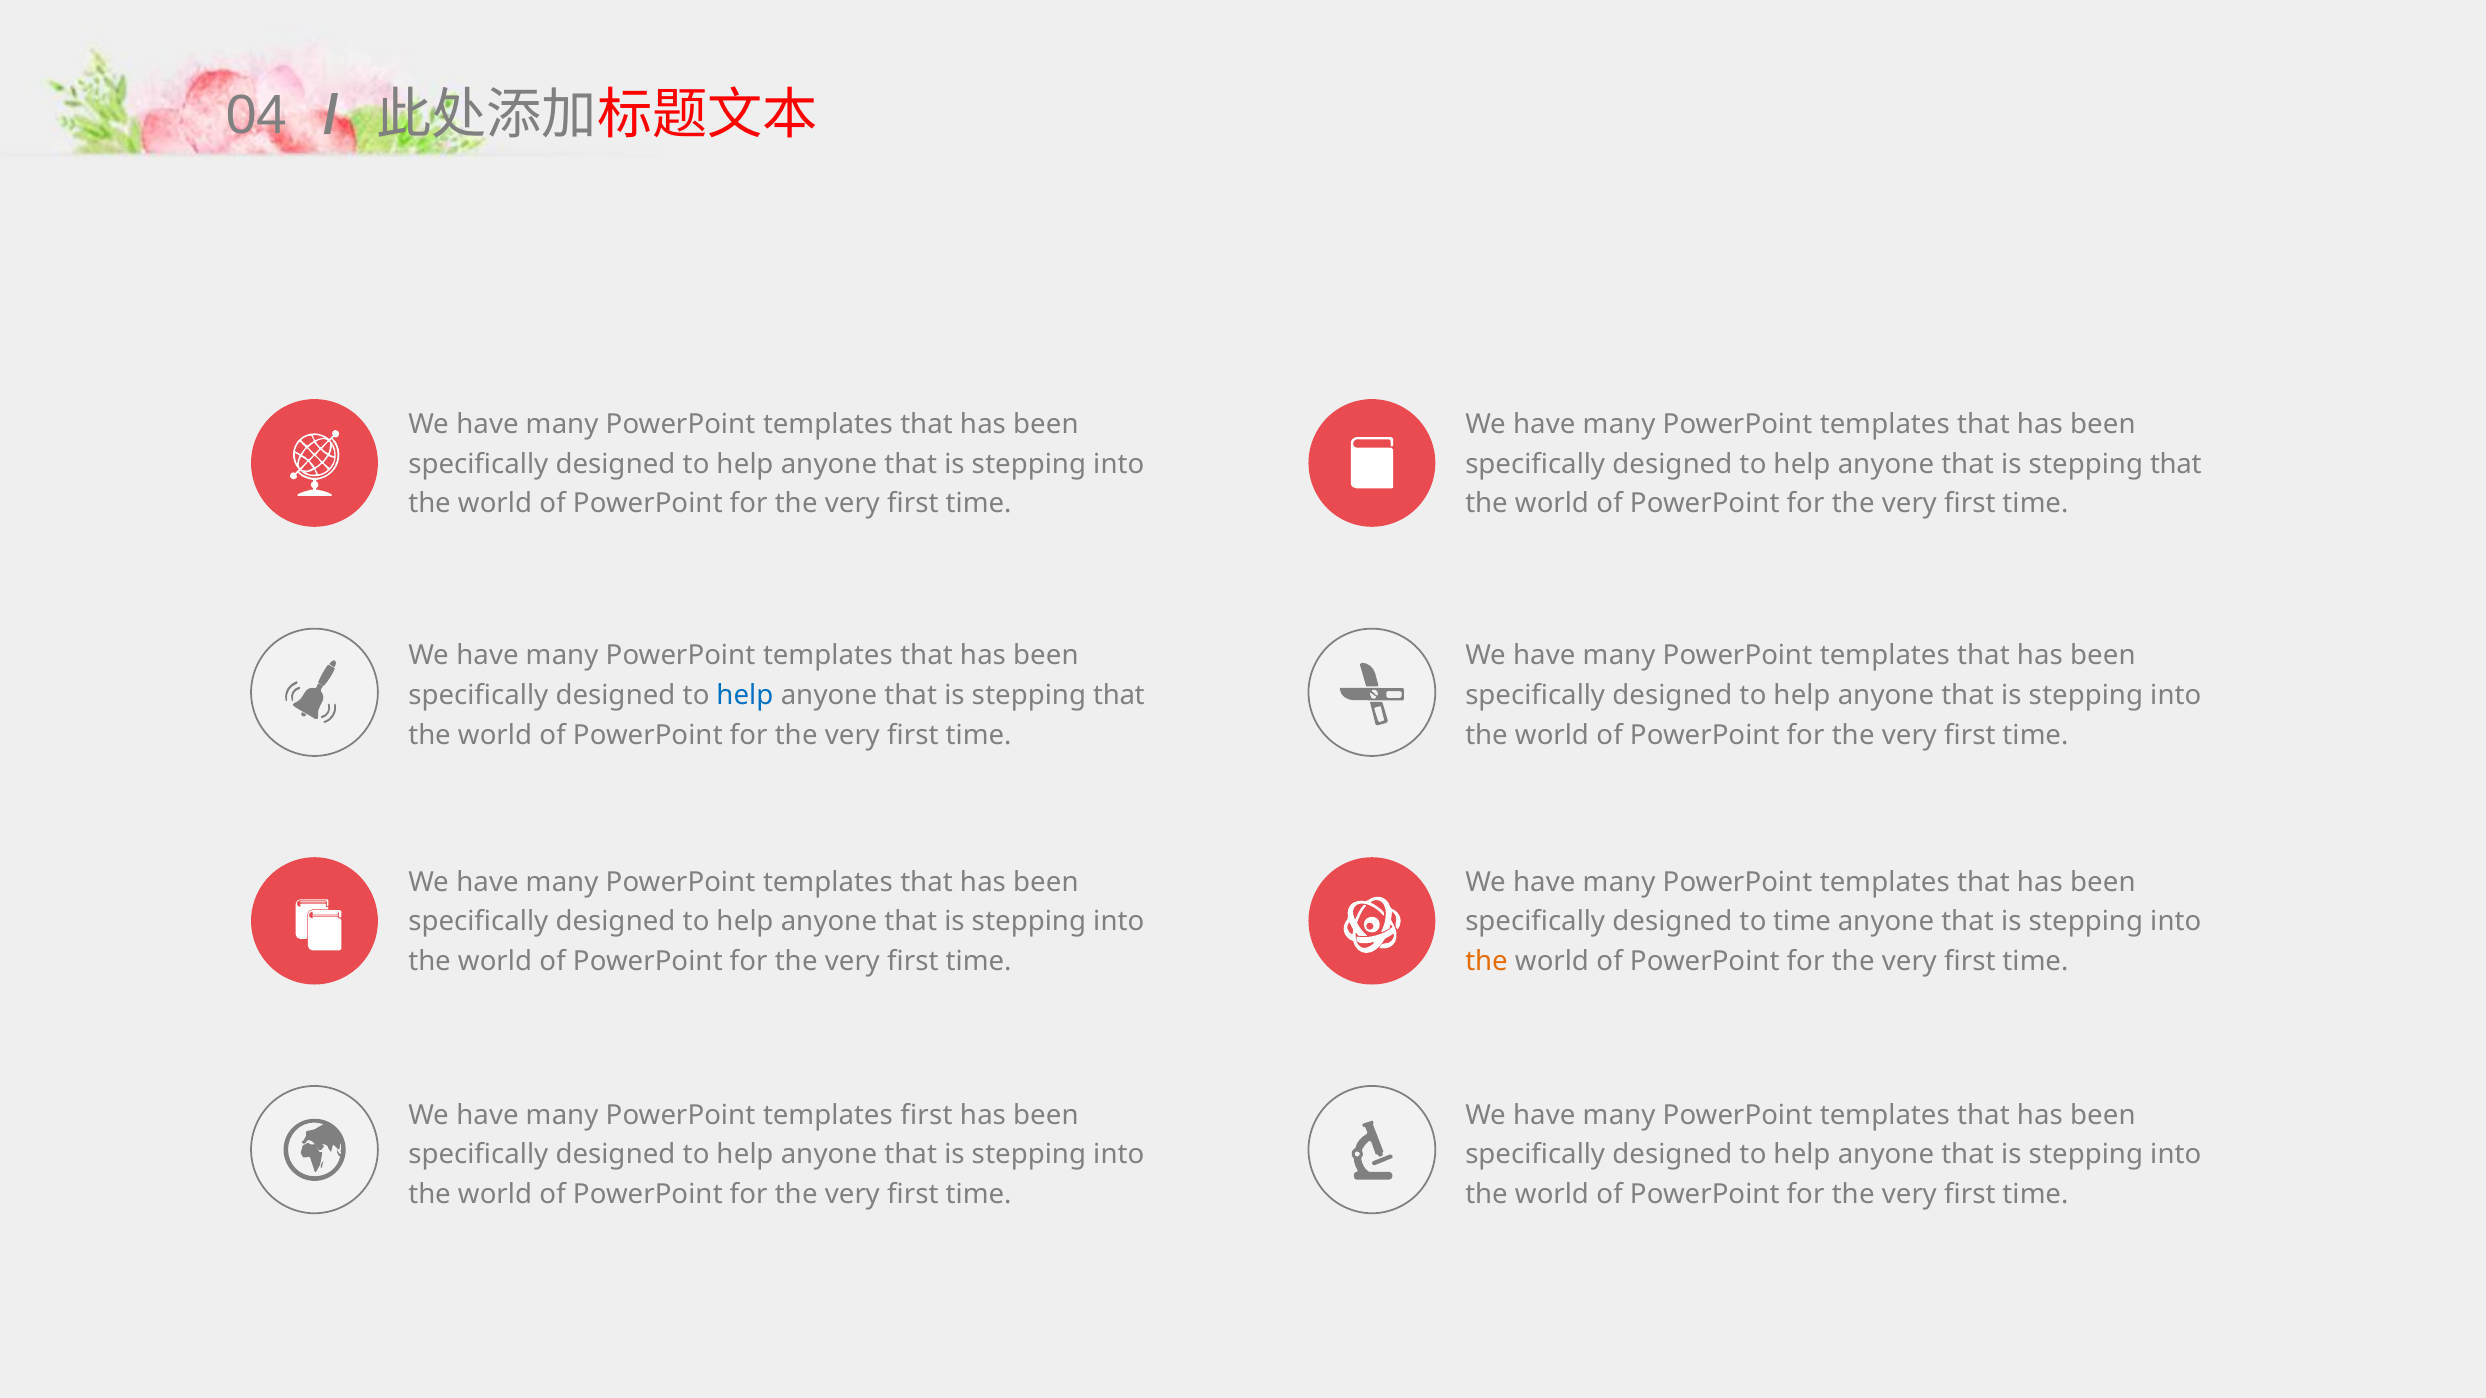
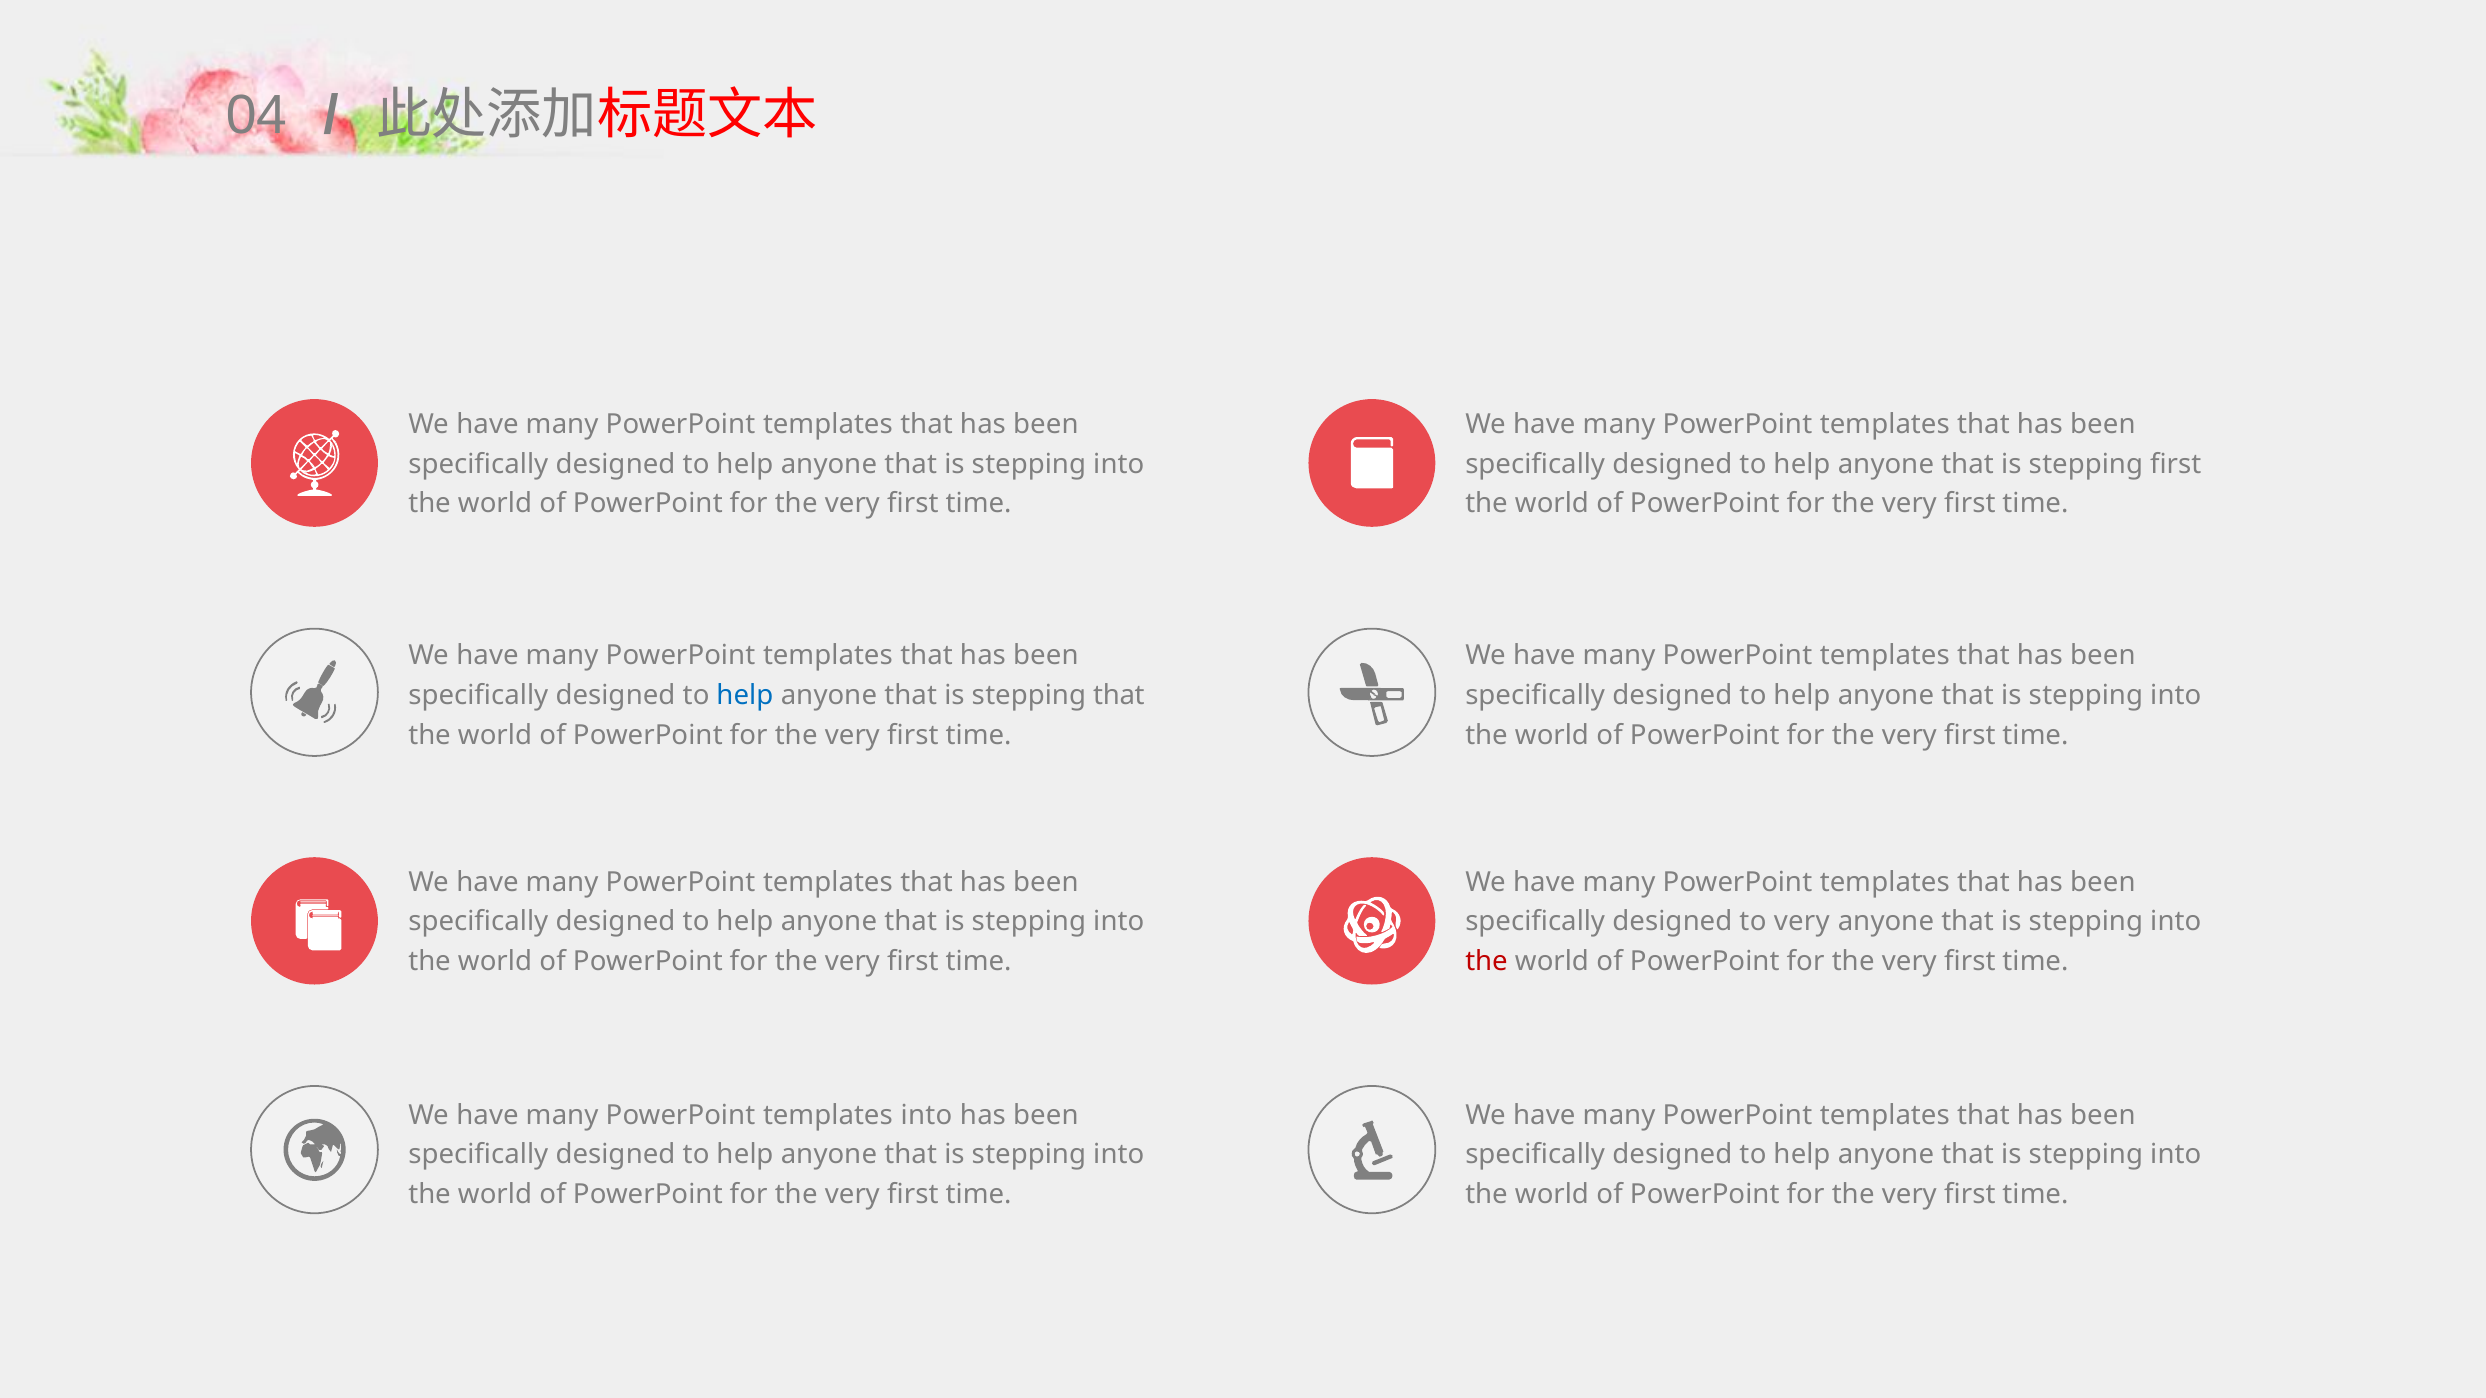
that: that -> first (2176, 464)
to time: time -> very (1802, 922)
the colour: orange -> red (1487, 962)
templates first: first -> into (926, 1115)
